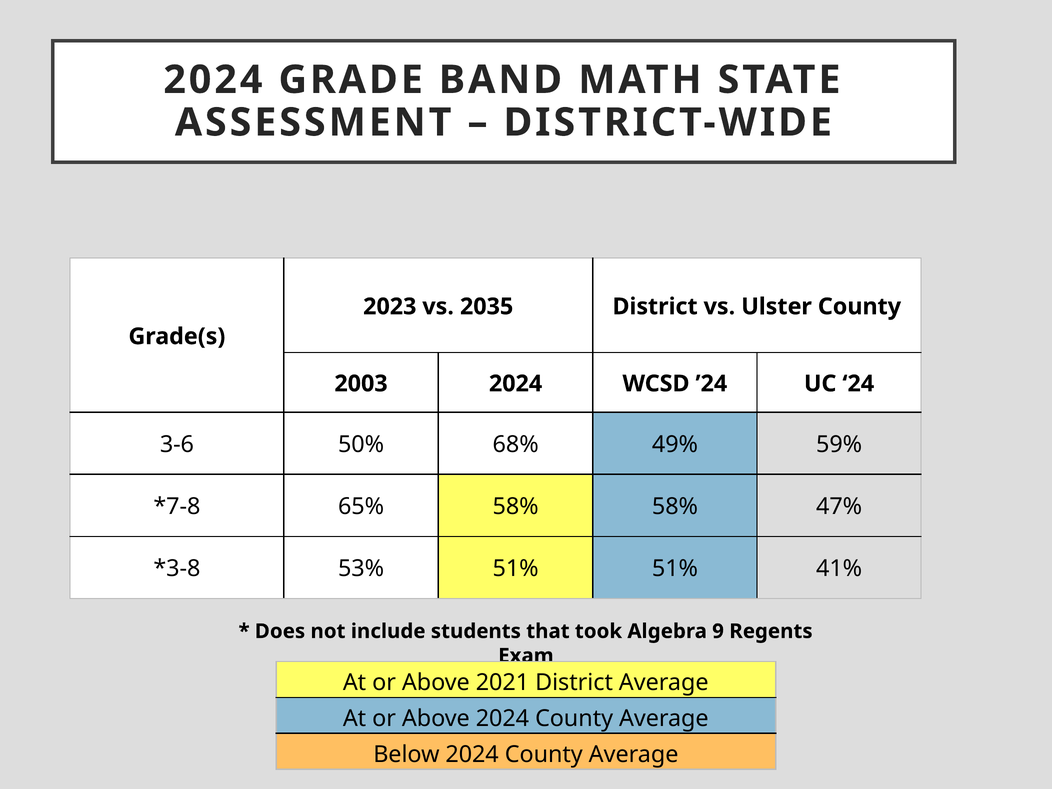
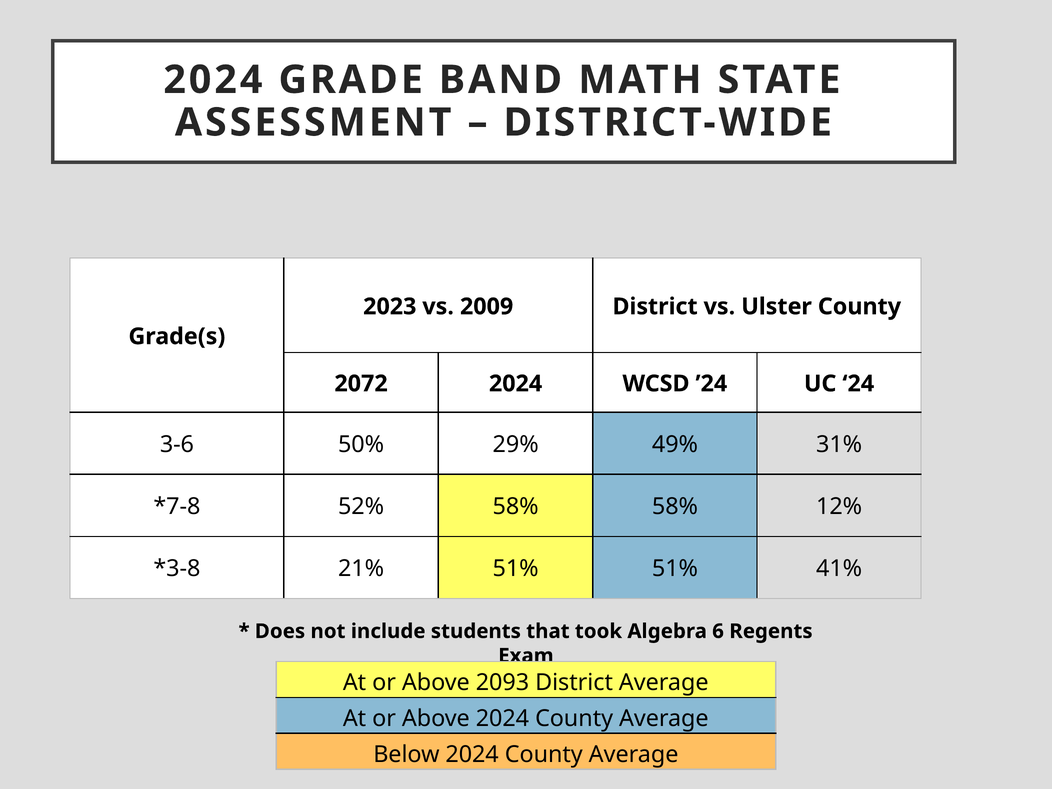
2035: 2035 -> 2009 (487, 307)
2003: 2003 -> 2072 (361, 384)
68%: 68% -> 29% (516, 445)
59%: 59% -> 31% (839, 445)
65%: 65% -> 52% (361, 507)
47%: 47% -> 12% (839, 507)
53%: 53% -> 21% (361, 569)
9: 9 -> 6 (718, 631)
2021: 2021 -> 2093 (502, 683)
